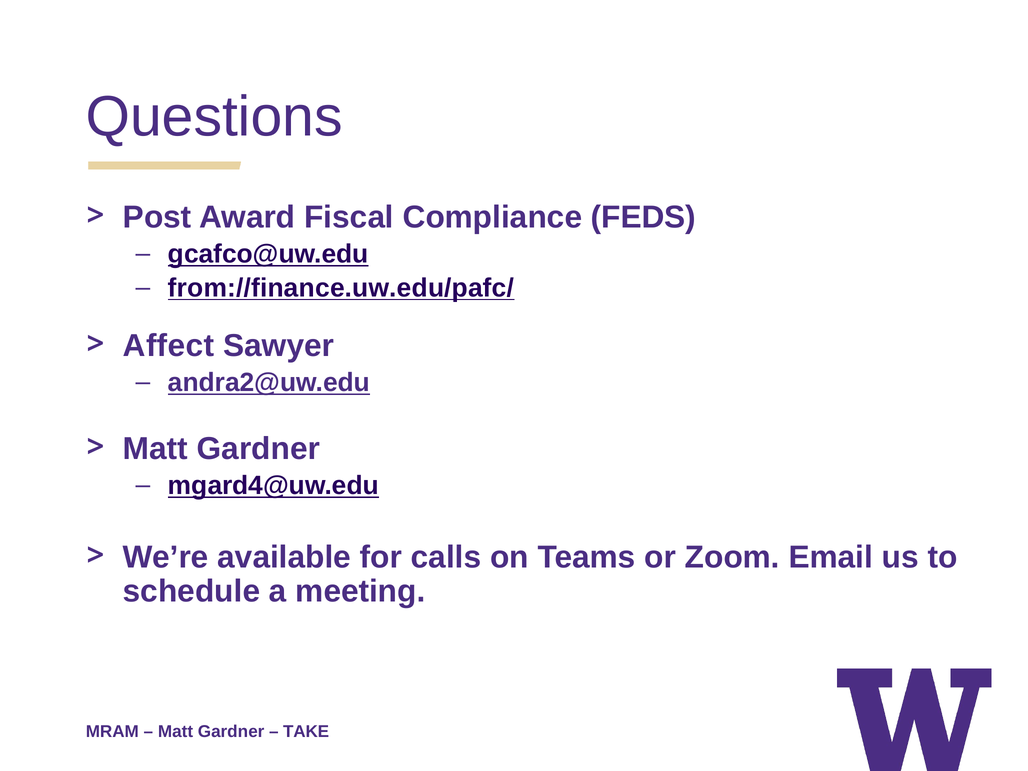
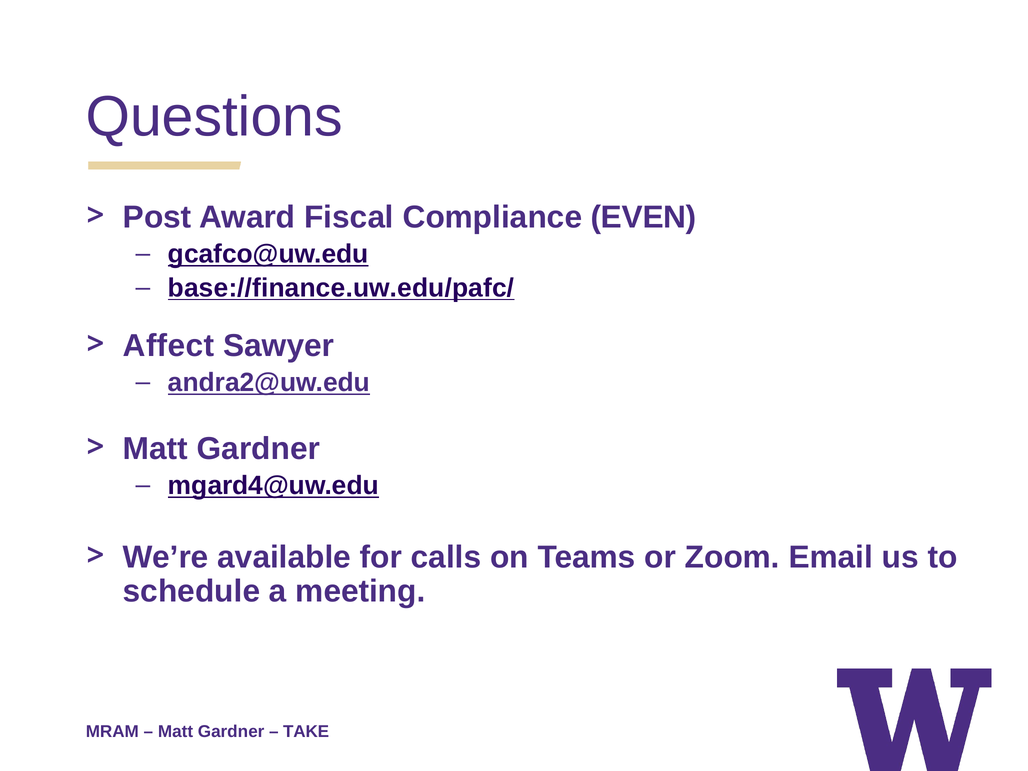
FEDS: FEDS -> EVEN (644, 217)
from://finance.uw.edu/pafc/: from://finance.uw.edu/pafc/ -> base://finance.uw.edu/pafc/ (341, 288)
